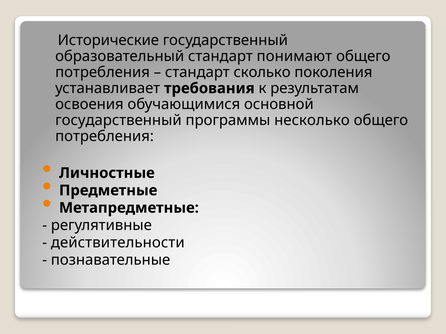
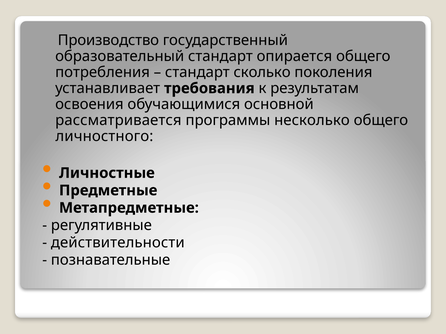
Исторические: Исторические -> Производство (108, 40)
понимают: понимают -> опирается (294, 56)
государственный: государственный -> рассматривается (118, 121)
потребления: потребления -> личностного (104, 137)
